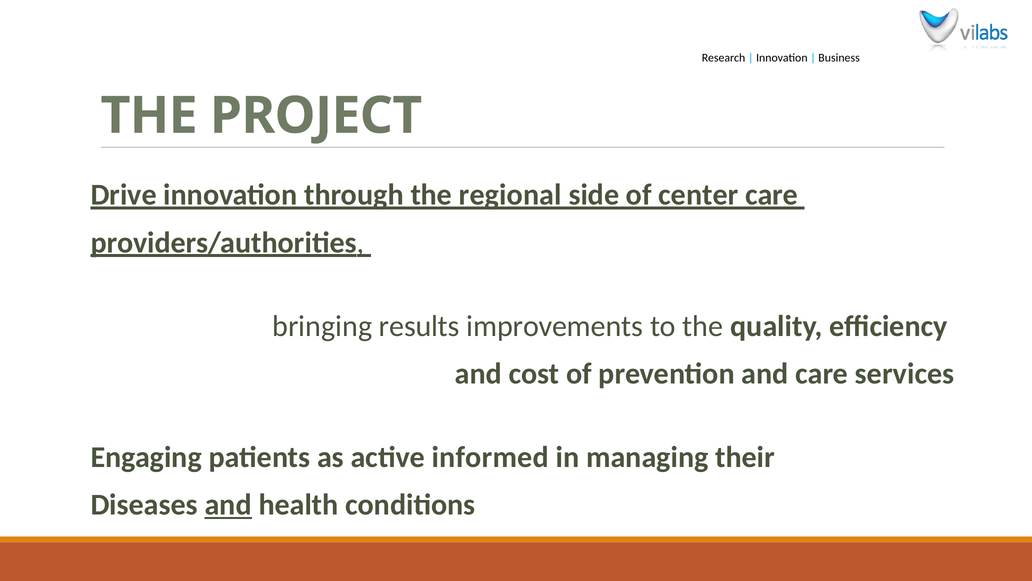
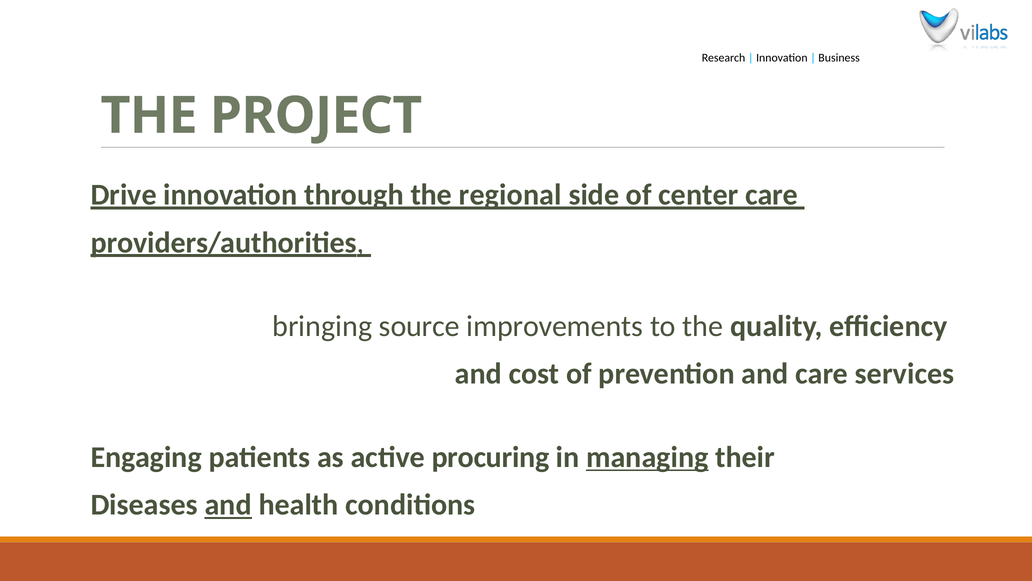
results: results -> source (419, 326)
informed: informed -> procuring (490, 457)
managing underline: none -> present (647, 457)
